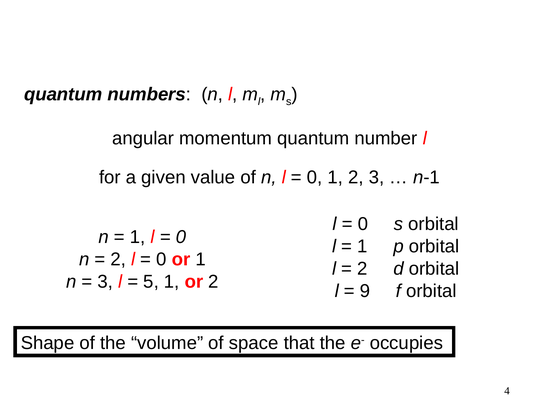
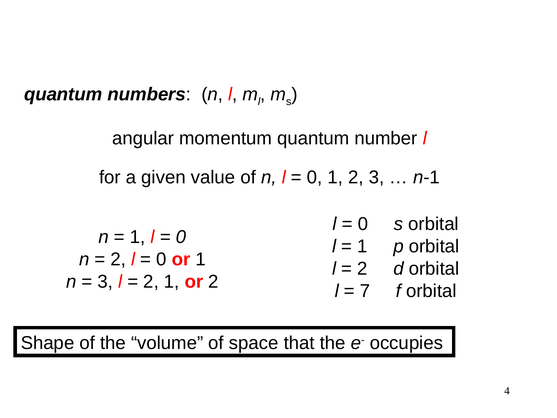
5: 5 -> 2 (151, 281)
9: 9 -> 7 (365, 291)
